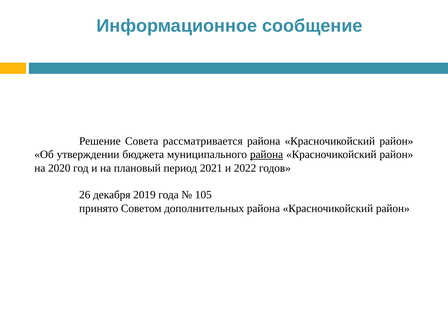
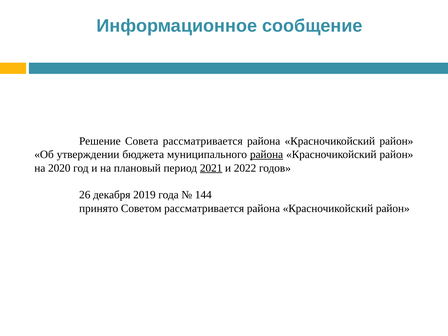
2021 underline: none -> present (211, 168)
105: 105 -> 144 (203, 195)
Советом дополнительных: дополнительных -> рассматривается (204, 208)
